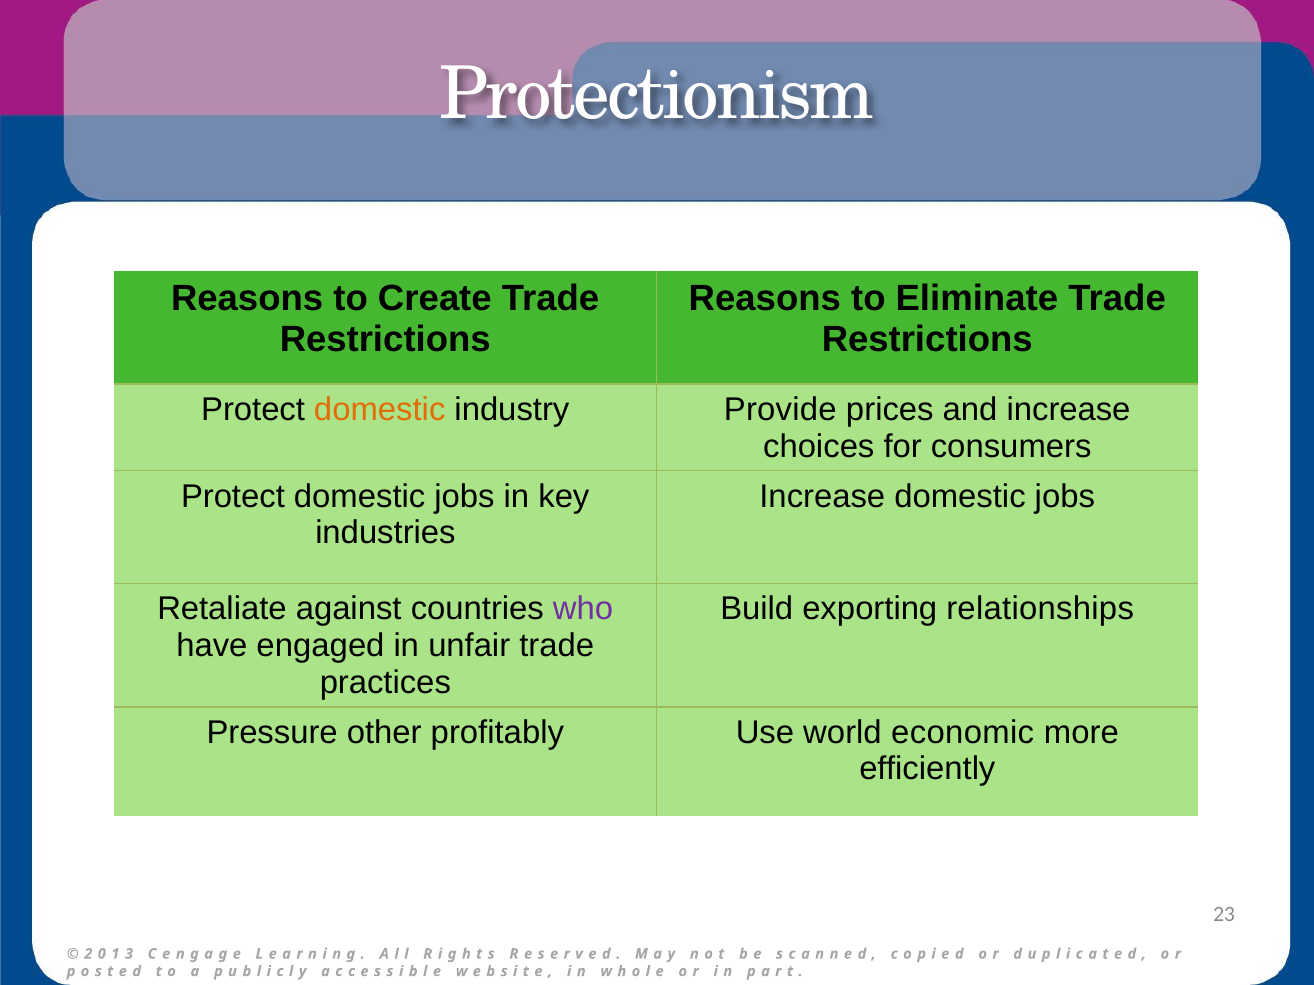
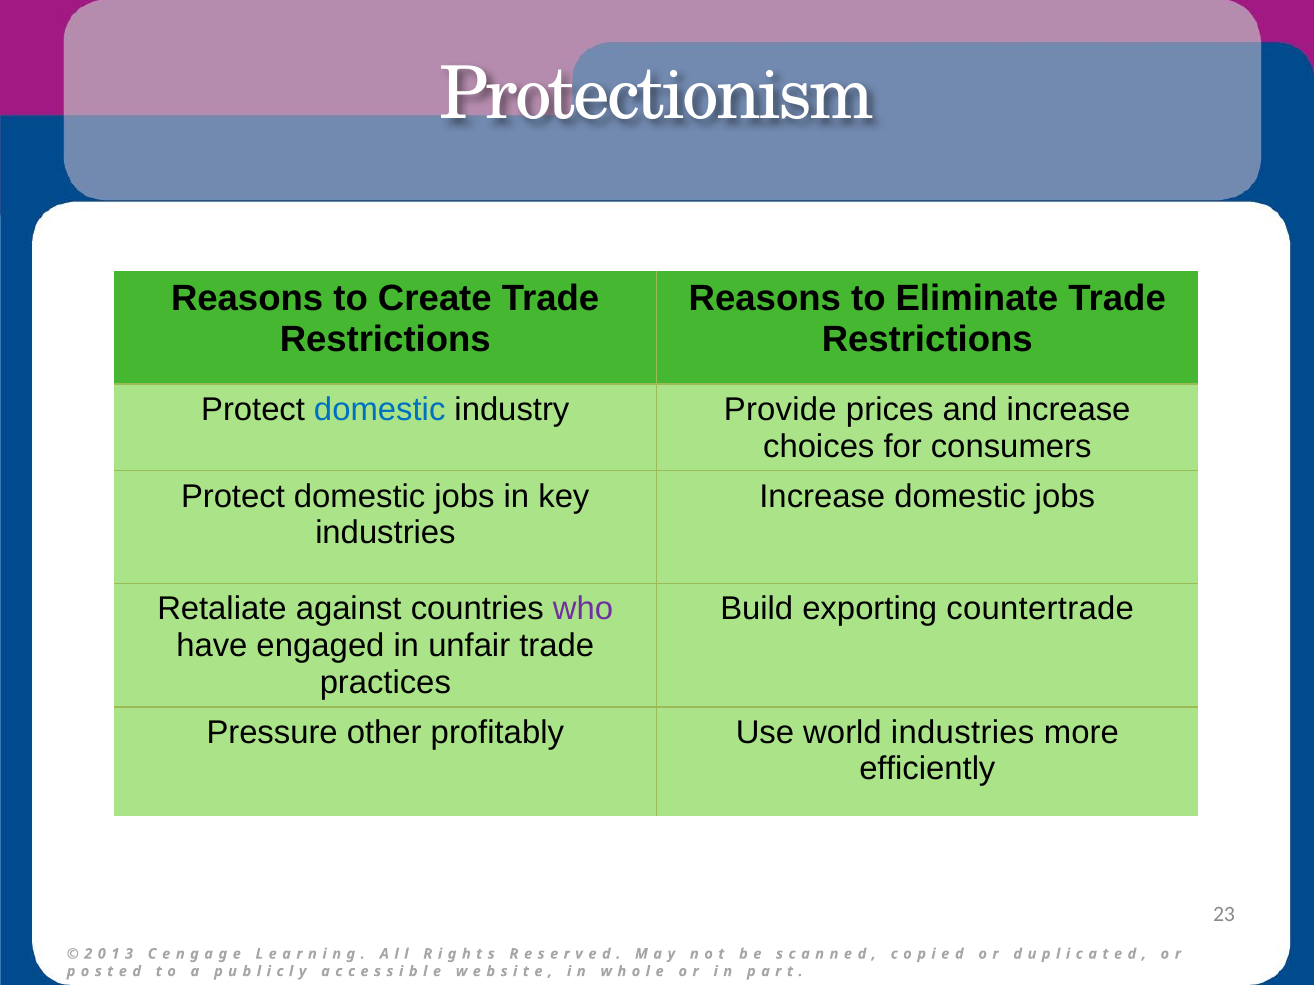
domestic colour: orange -> blue (380, 410)
relationships: relationships -> countertrade (1040, 609)
world economic: economic -> industries (963, 733)
